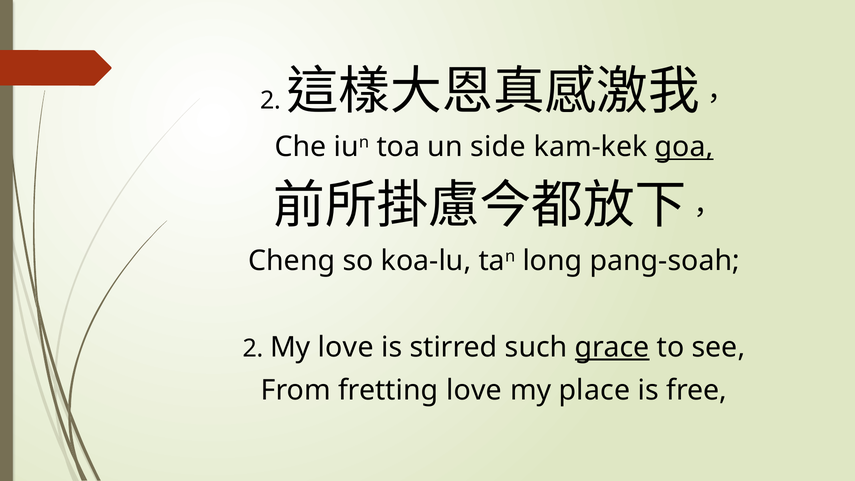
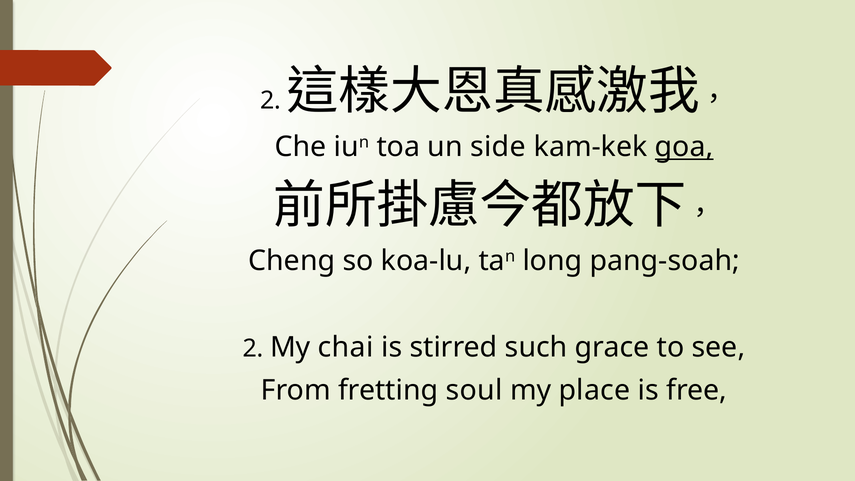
My love: love -> chai (346, 347)
grace underline: present -> none (612, 347)
fretting love: love -> soul (474, 390)
